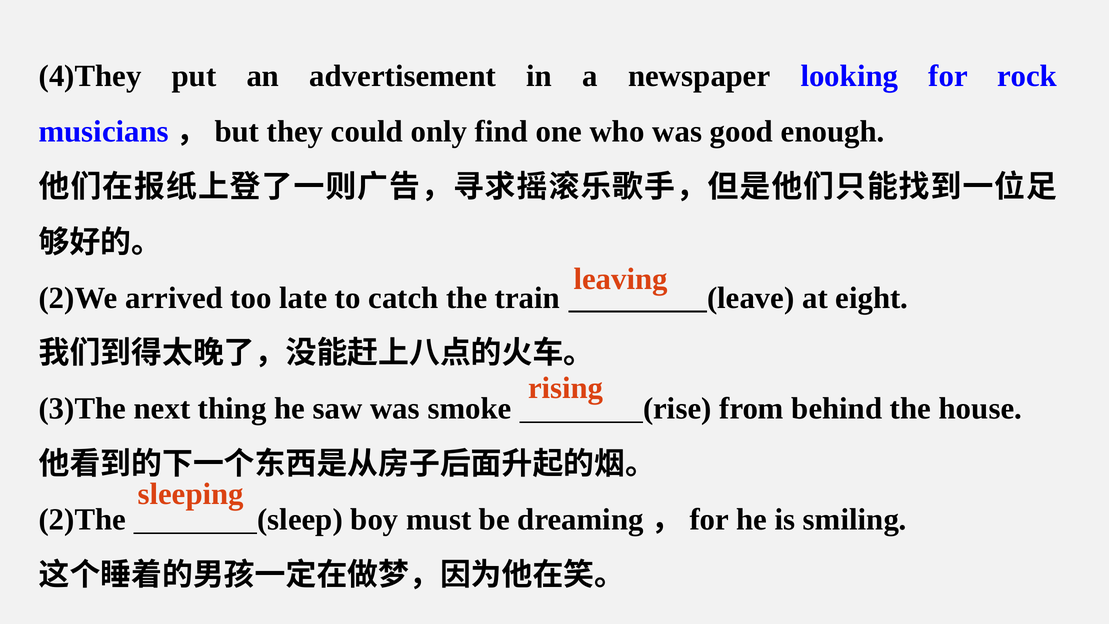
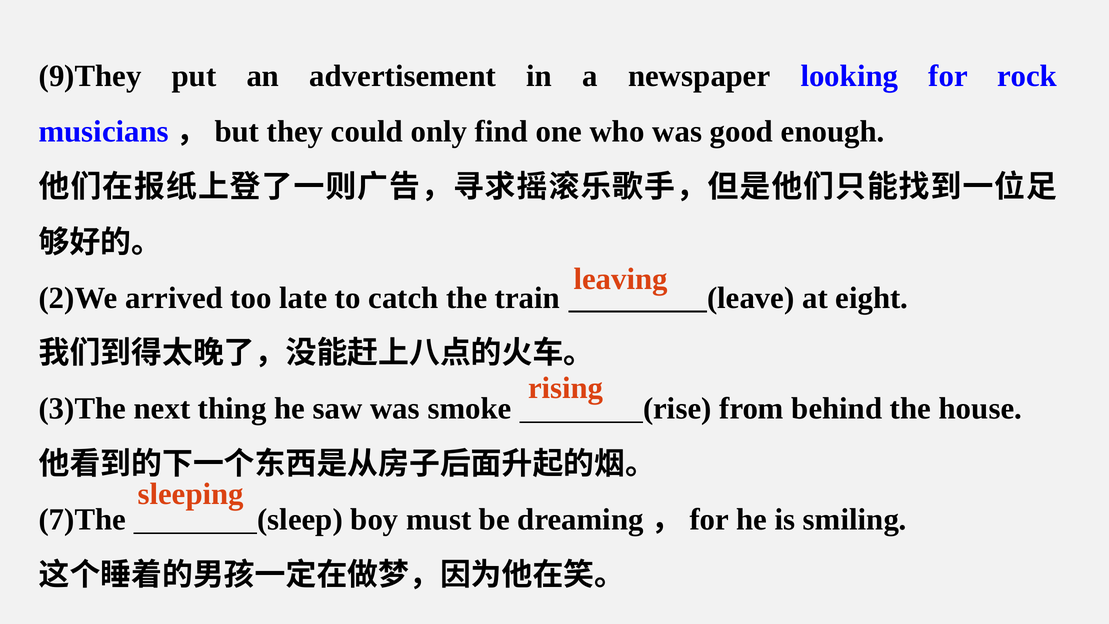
4)They: 4)They -> 9)They (90, 76)
2)The: 2)The -> 7)The (82, 520)
